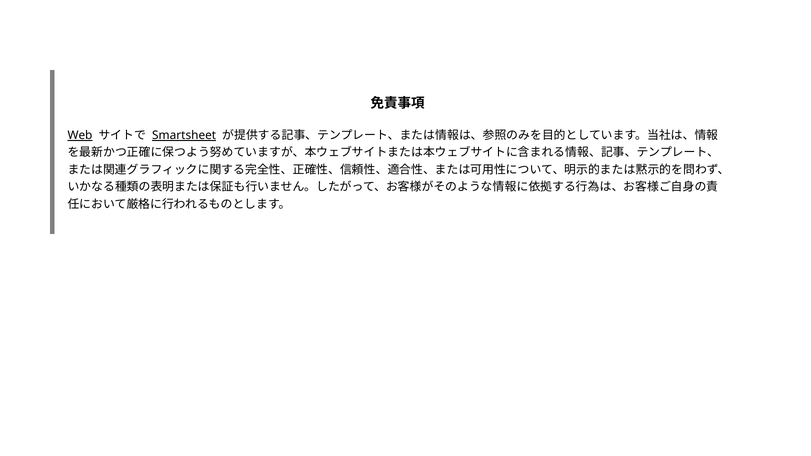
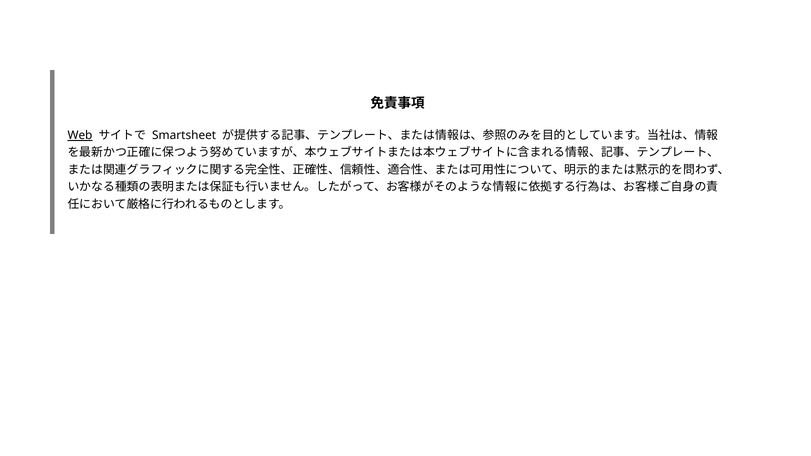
Smartsheet underline: present -> none (184, 135)
